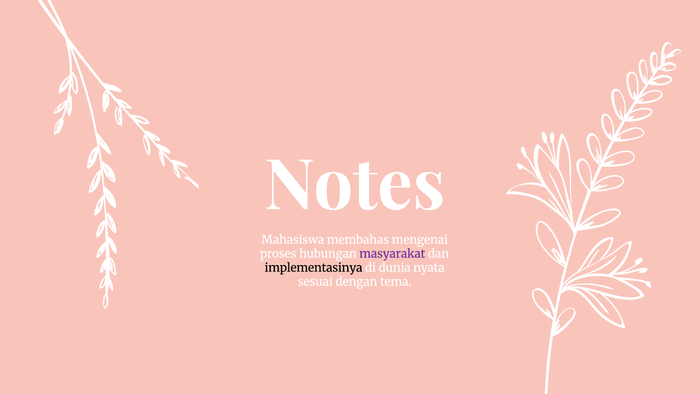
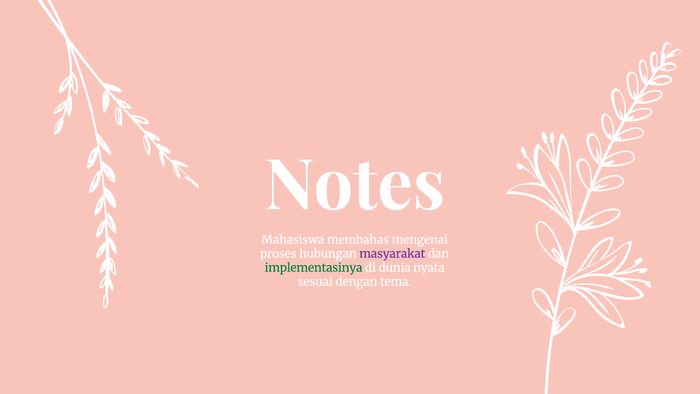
implementasinya colour: black -> green (314, 268)
